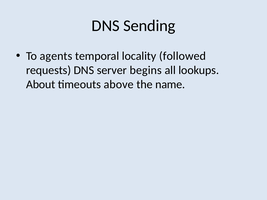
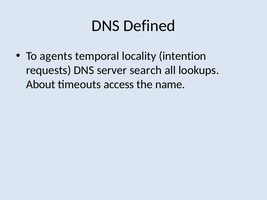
Sending: Sending -> Defined (149, 26)
followed: followed -> intention (183, 56)
begins: begins -> search (146, 70)
above: above -> access (119, 84)
